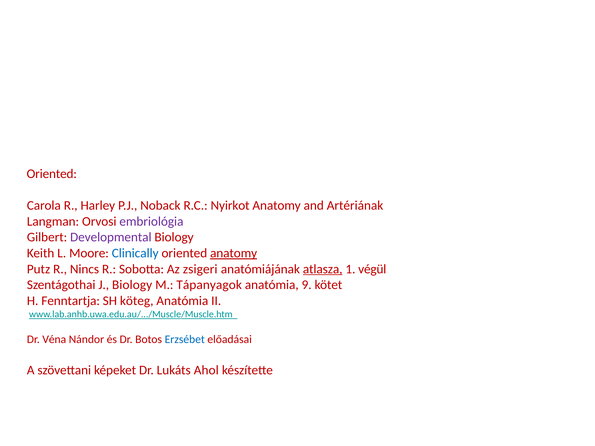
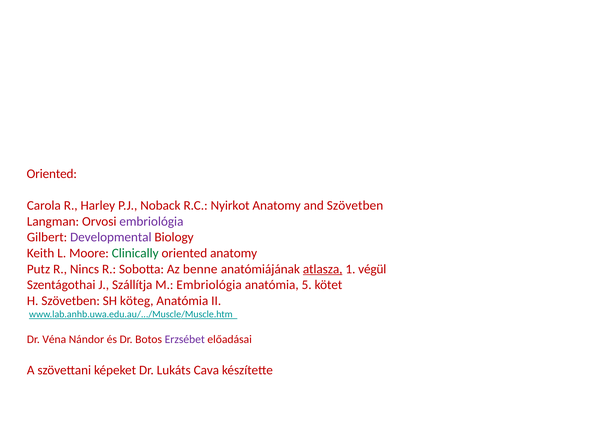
and Artériának: Artériának -> Szövetben (355, 206)
Clinically colour: blue -> green (135, 253)
anatomy underline: present -> none (234, 253)
zsigeri: zsigeri -> benne (200, 269)
J Biology: Biology -> Szállítja (132, 285)
M Tápanyagok: Tápanyagok -> Embriológia (209, 285)
9: 9 -> 5 (307, 285)
H Fenntartja: Fenntartja -> Szövetben (71, 301)
Erzsébet colour: blue -> purple (185, 340)
Ahol: Ahol -> Cava (206, 370)
